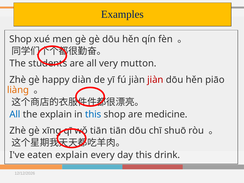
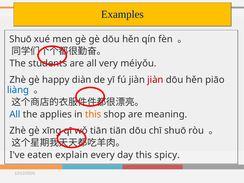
Shop: Shop -> Shuō (21, 39)
mutton: mutton -> méiyǒu (138, 63)
liàng colour: orange -> blue (18, 90)
the explain: explain -> applies (56, 114)
this colour: blue -> orange (93, 114)
medicine: medicine -> meaning (166, 114)
drink: drink -> spicy (167, 155)
